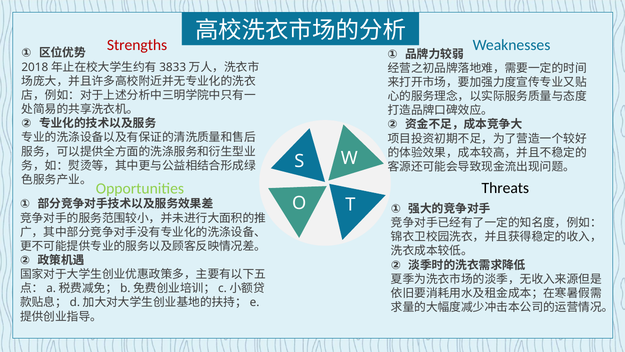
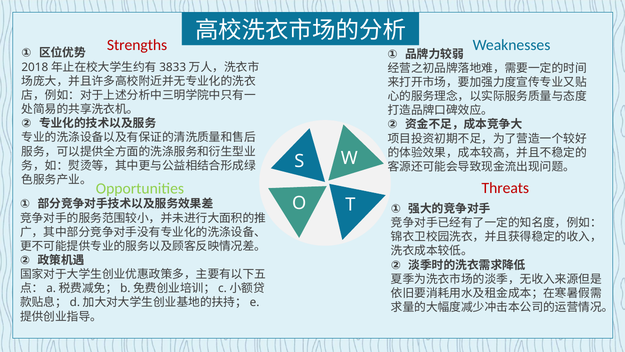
Threats colour: black -> red (505, 188)
